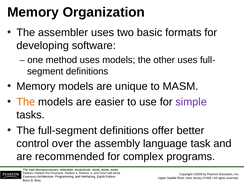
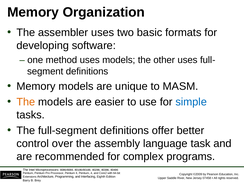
simple colour: purple -> blue (191, 102)
